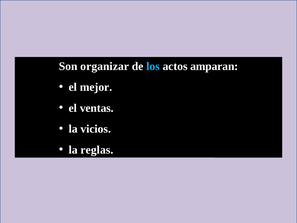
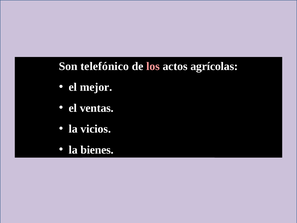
organizar: organizar -> telefónico (105, 66)
los colour: light blue -> pink (153, 66)
amparan: amparan -> agrícolas (214, 66)
reglas: reglas -> bienes (97, 150)
